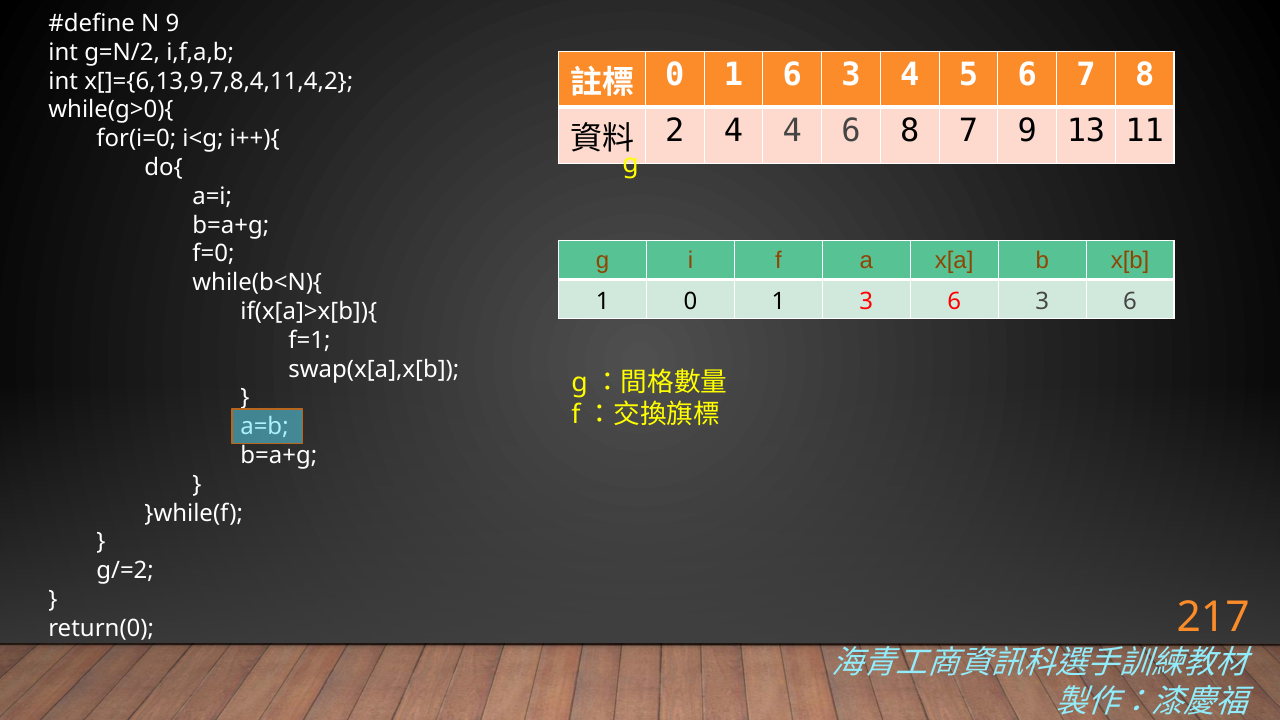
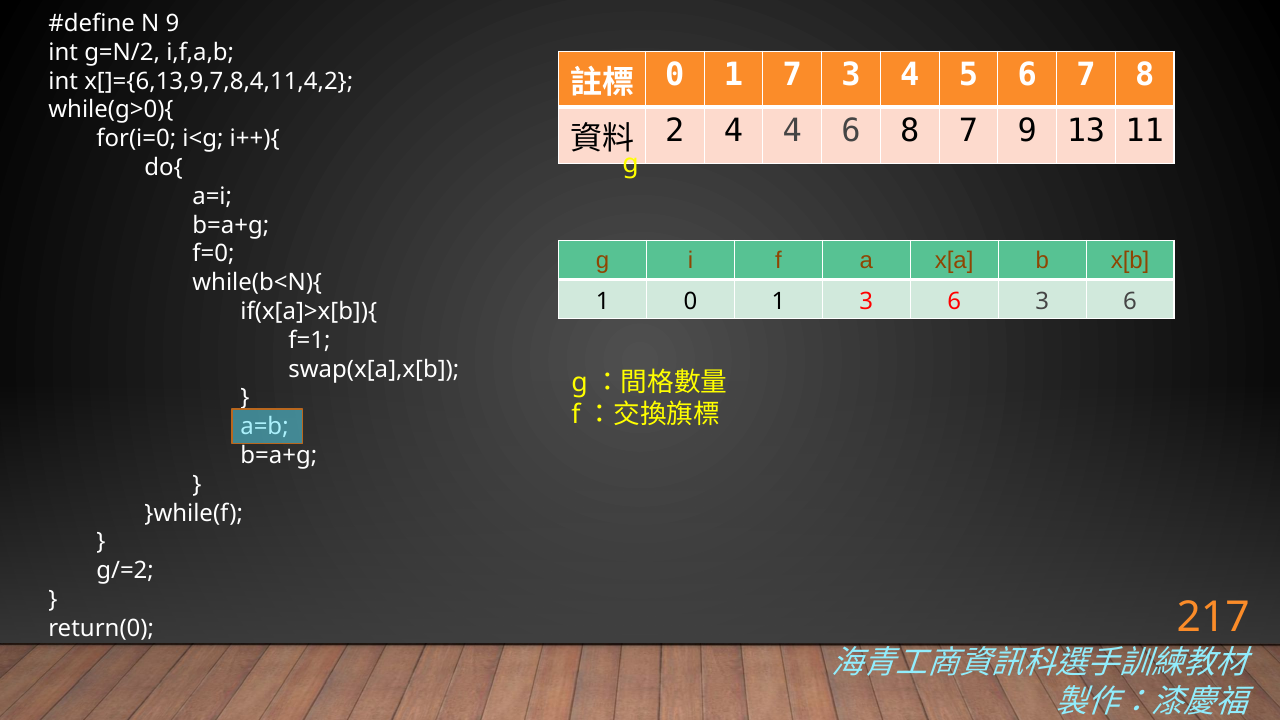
1 6: 6 -> 7 (792, 75)
